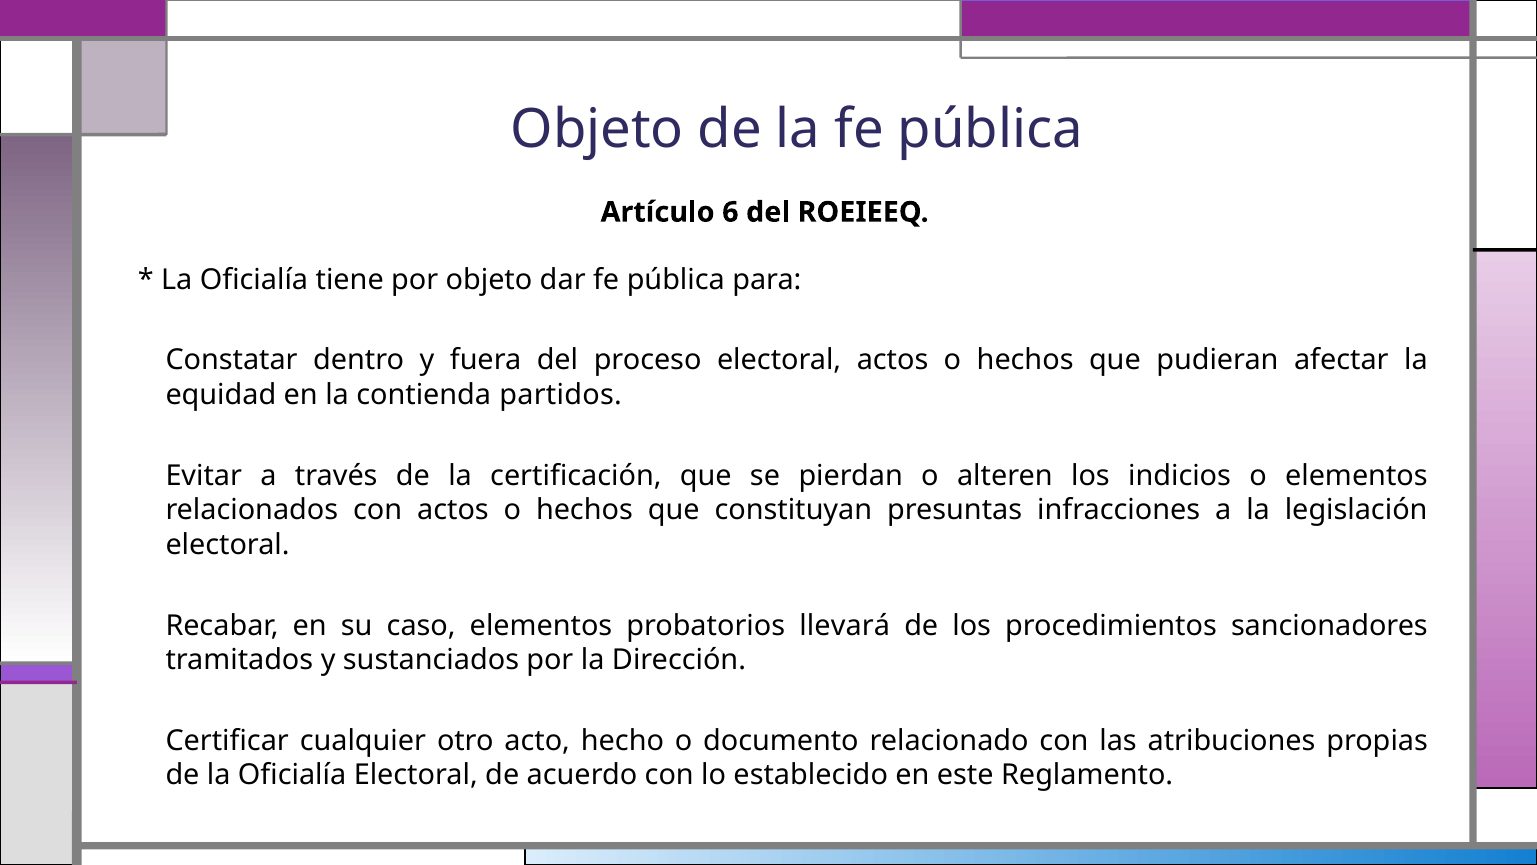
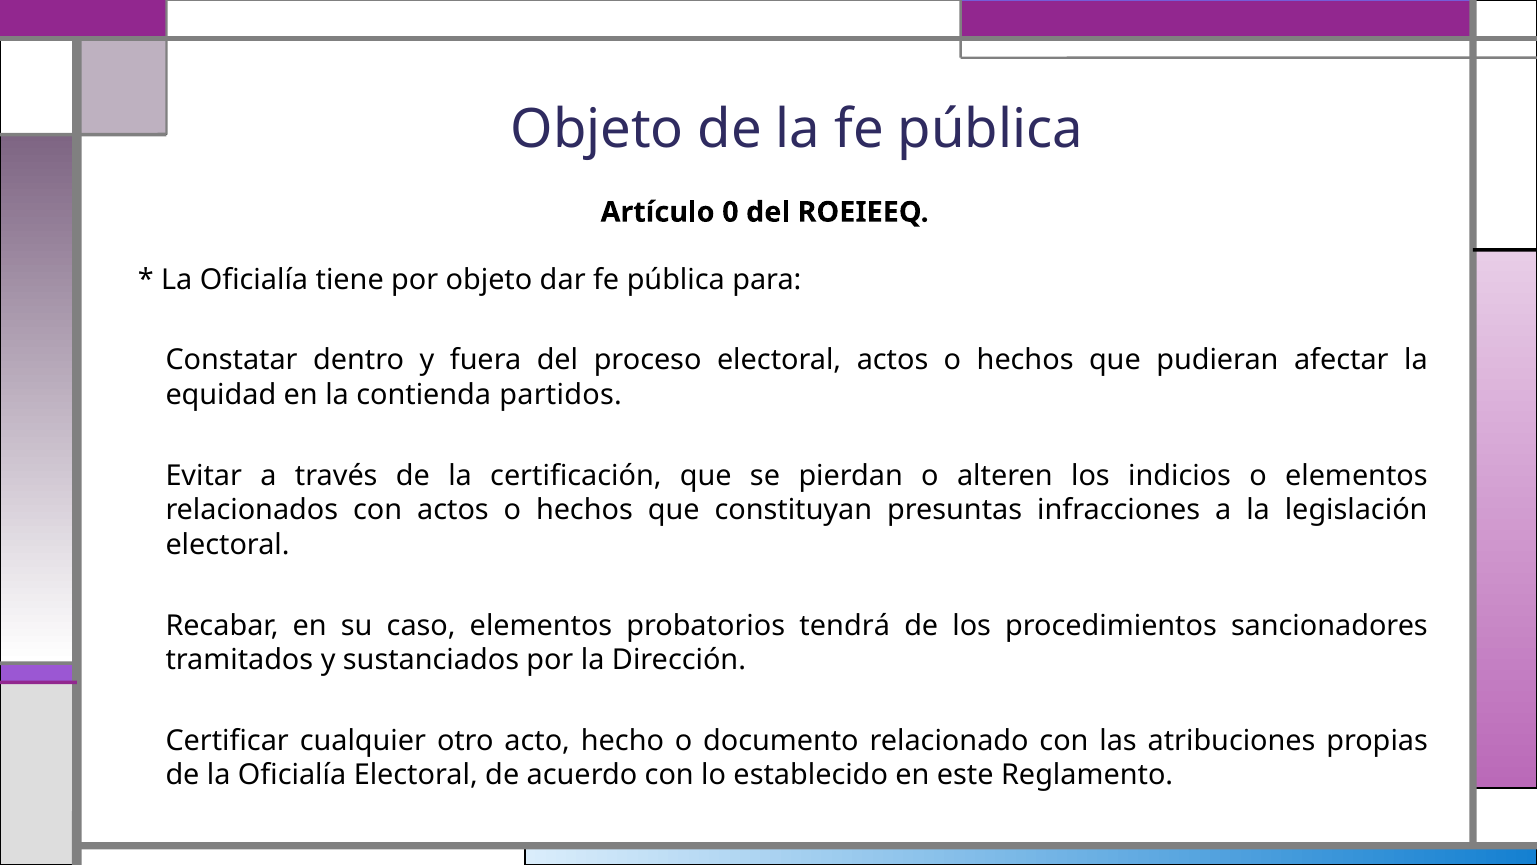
6: 6 -> 0 (730, 212)
llevará: llevará -> tendrá (845, 625)
